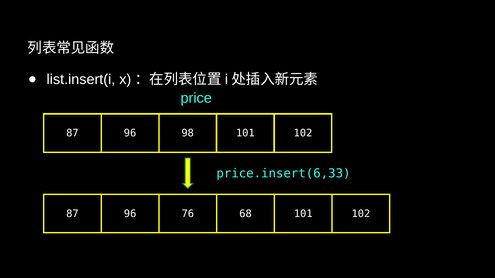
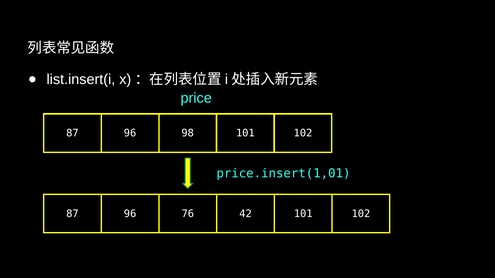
price.insert(6,33: price.insert(6,33 -> price.insert(1,01 (283, 174)
68: 68 -> 42 (246, 214)
